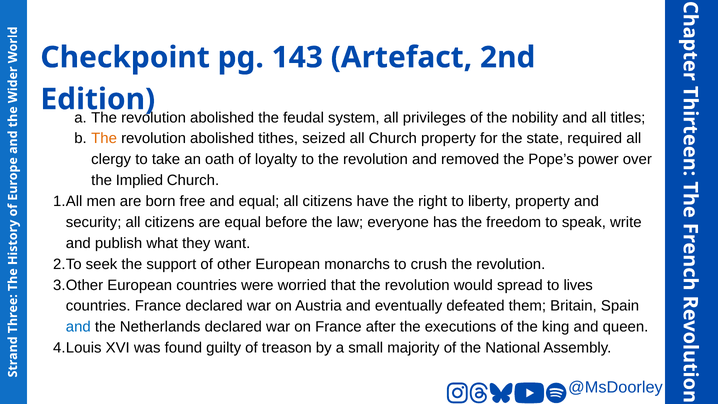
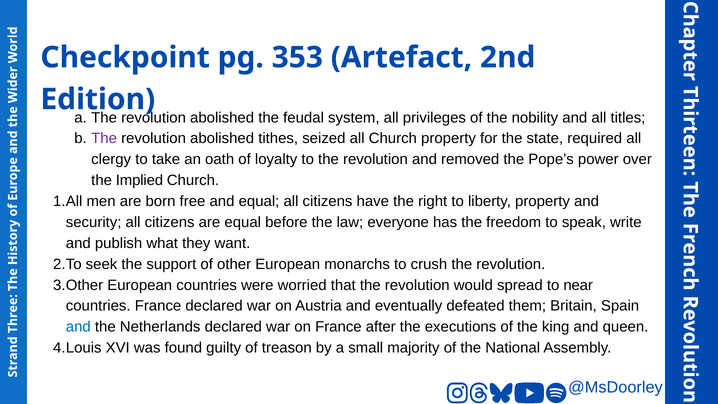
143: 143 -> 353 (297, 57)
The colour: orange -> purple (104, 139)
lives: lives -> near (578, 285)
